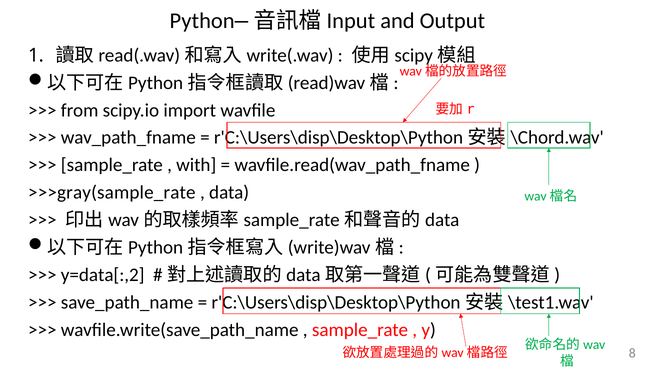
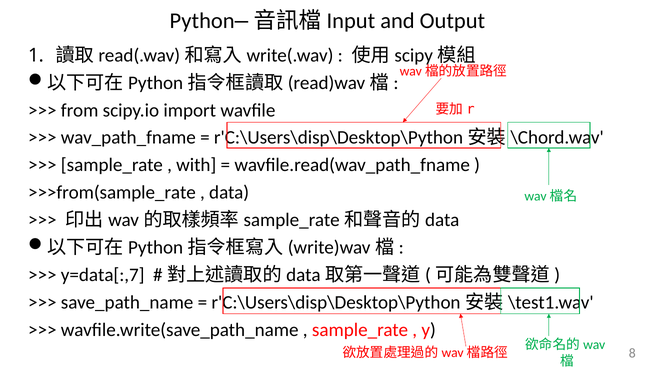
>>>gray(sample_rate: >>>gray(sample_rate -> >>>from(sample_rate (112, 193)
y=data[:,2: y=data[:,2 -> y=data[:,7 (103, 275)
